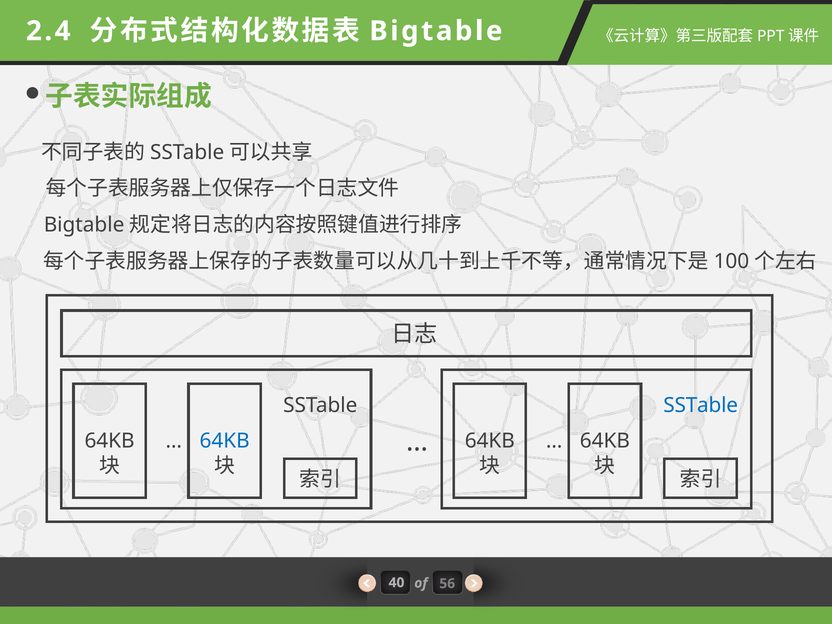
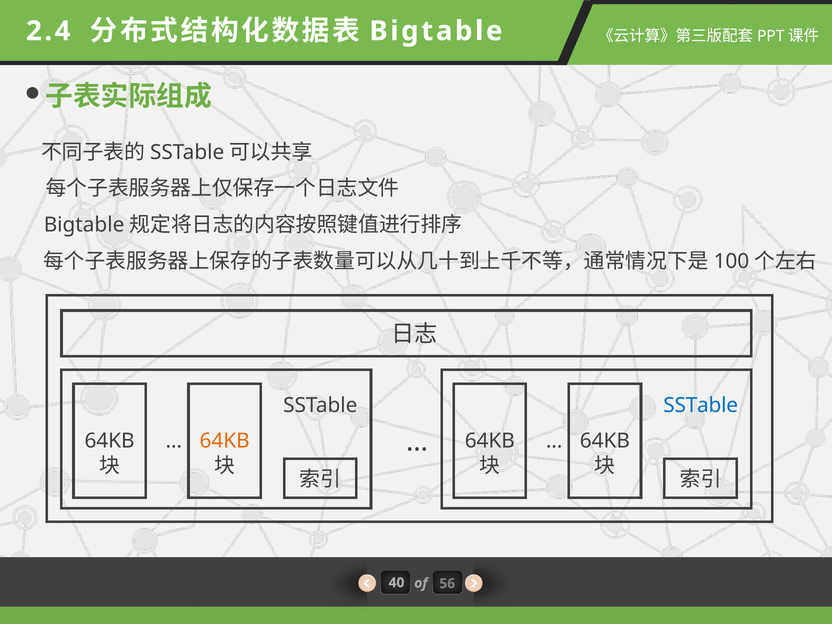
64KB colour: blue -> orange (225, 441)
